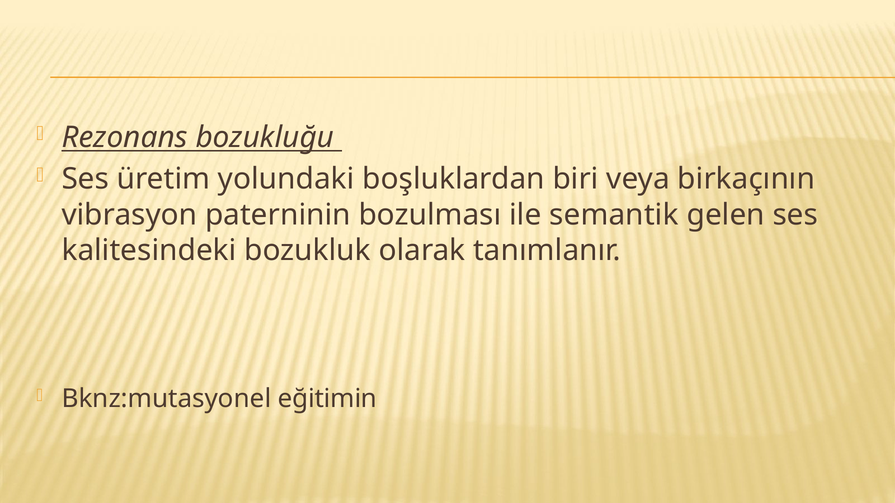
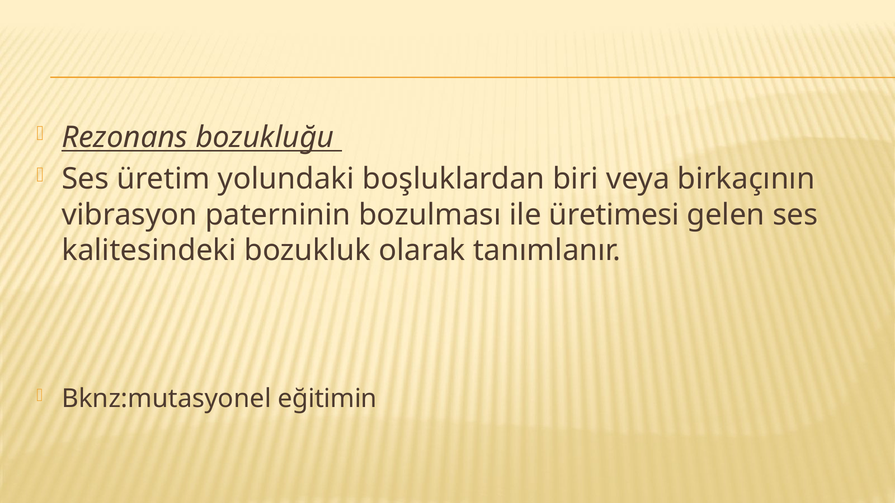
semantik: semantik -> üretimesi (614, 215)
